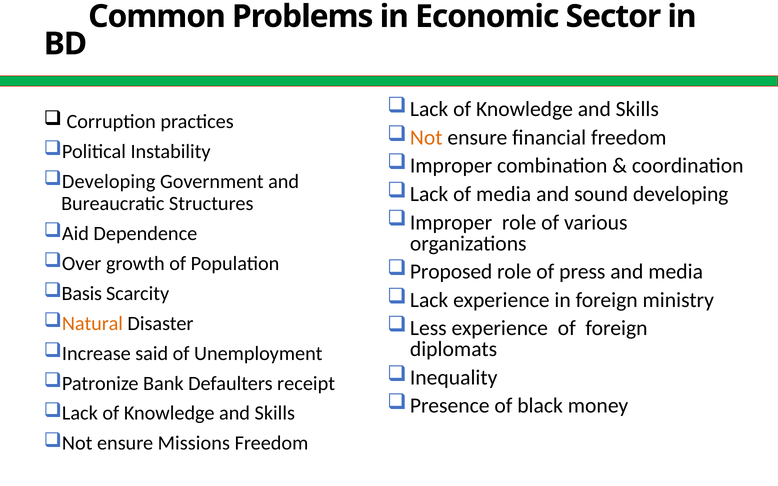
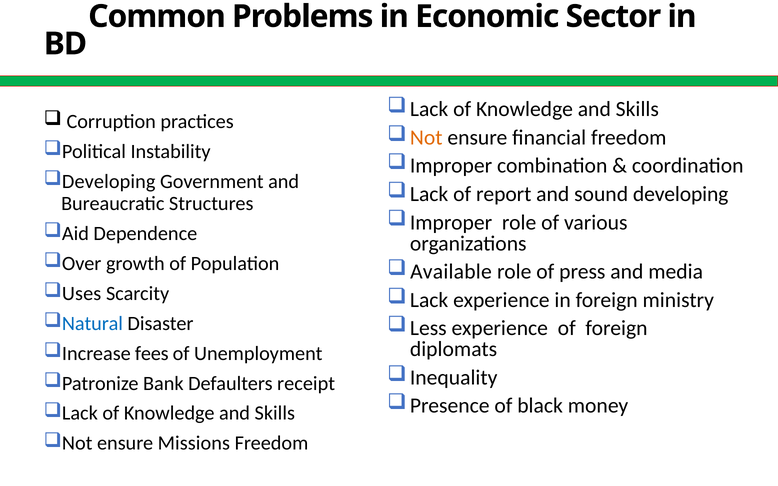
of media: media -> report (504, 194)
Proposed: Proposed -> Available (451, 272)
Basis: Basis -> Uses (82, 294)
Natural colour: orange -> blue (92, 324)
said: said -> fees (152, 354)
